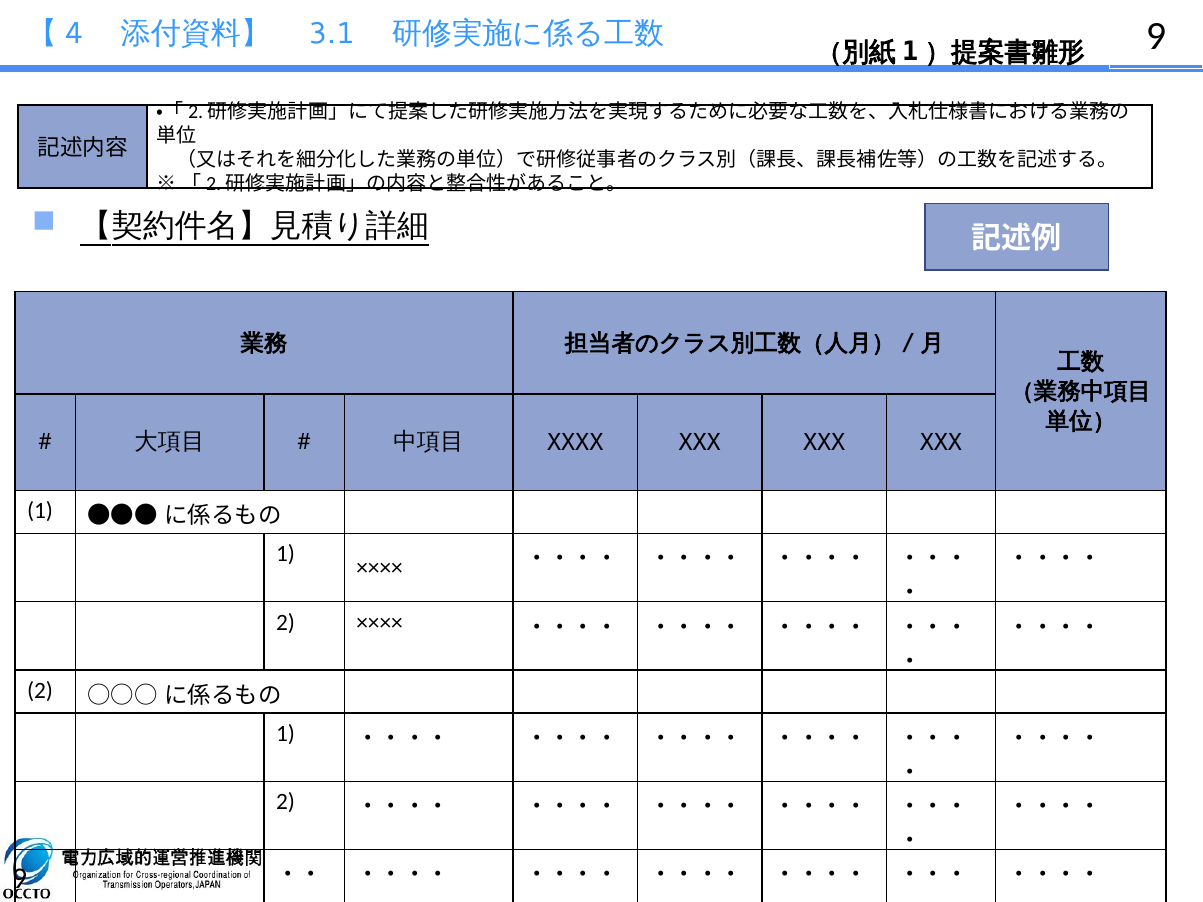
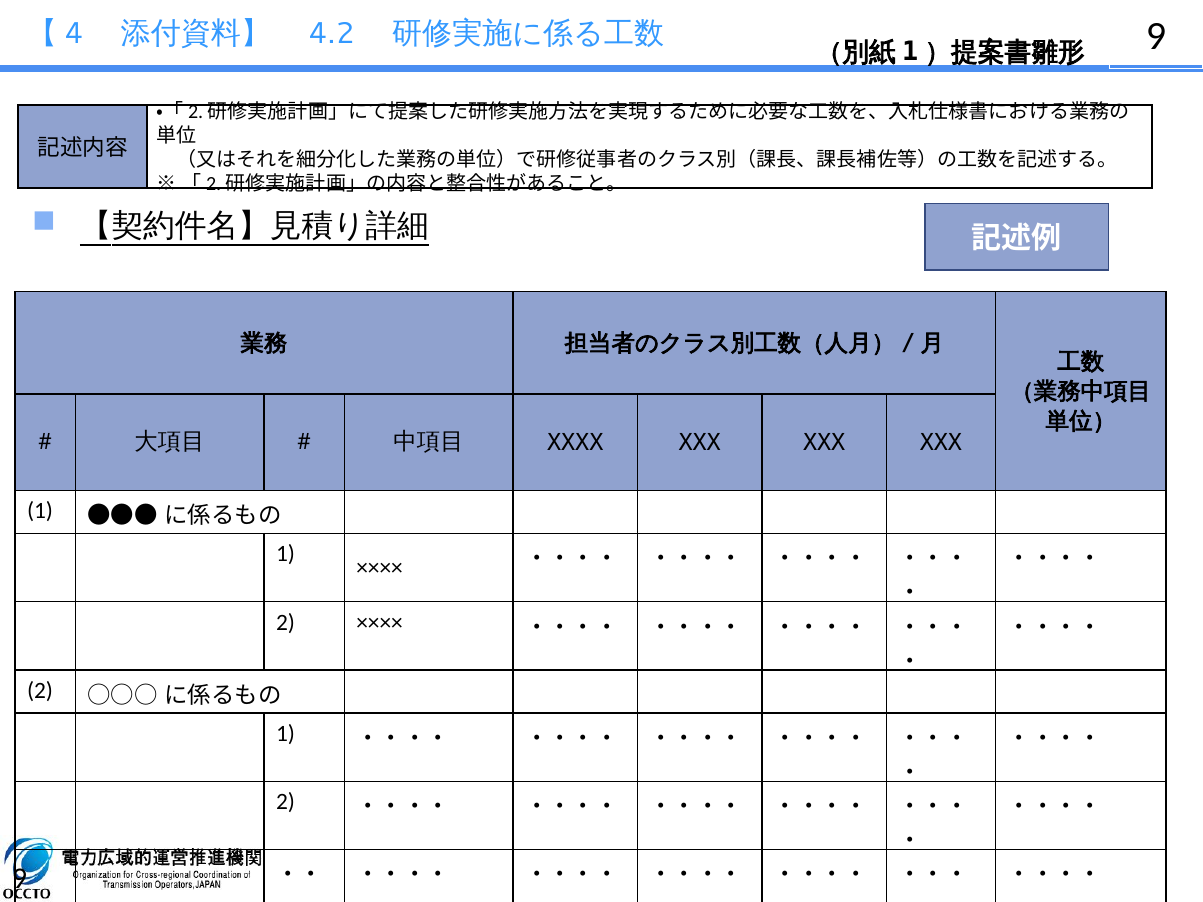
3.1: 3.1 -> 4.2 (332, 34)
